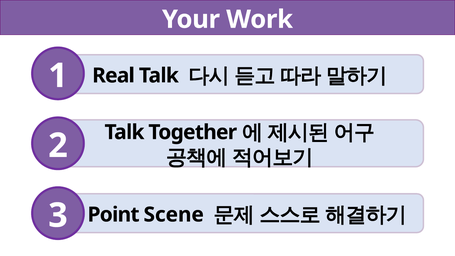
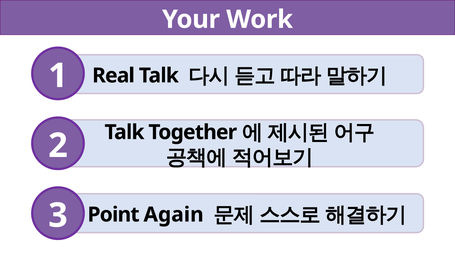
Scene: Scene -> Again (174, 215)
